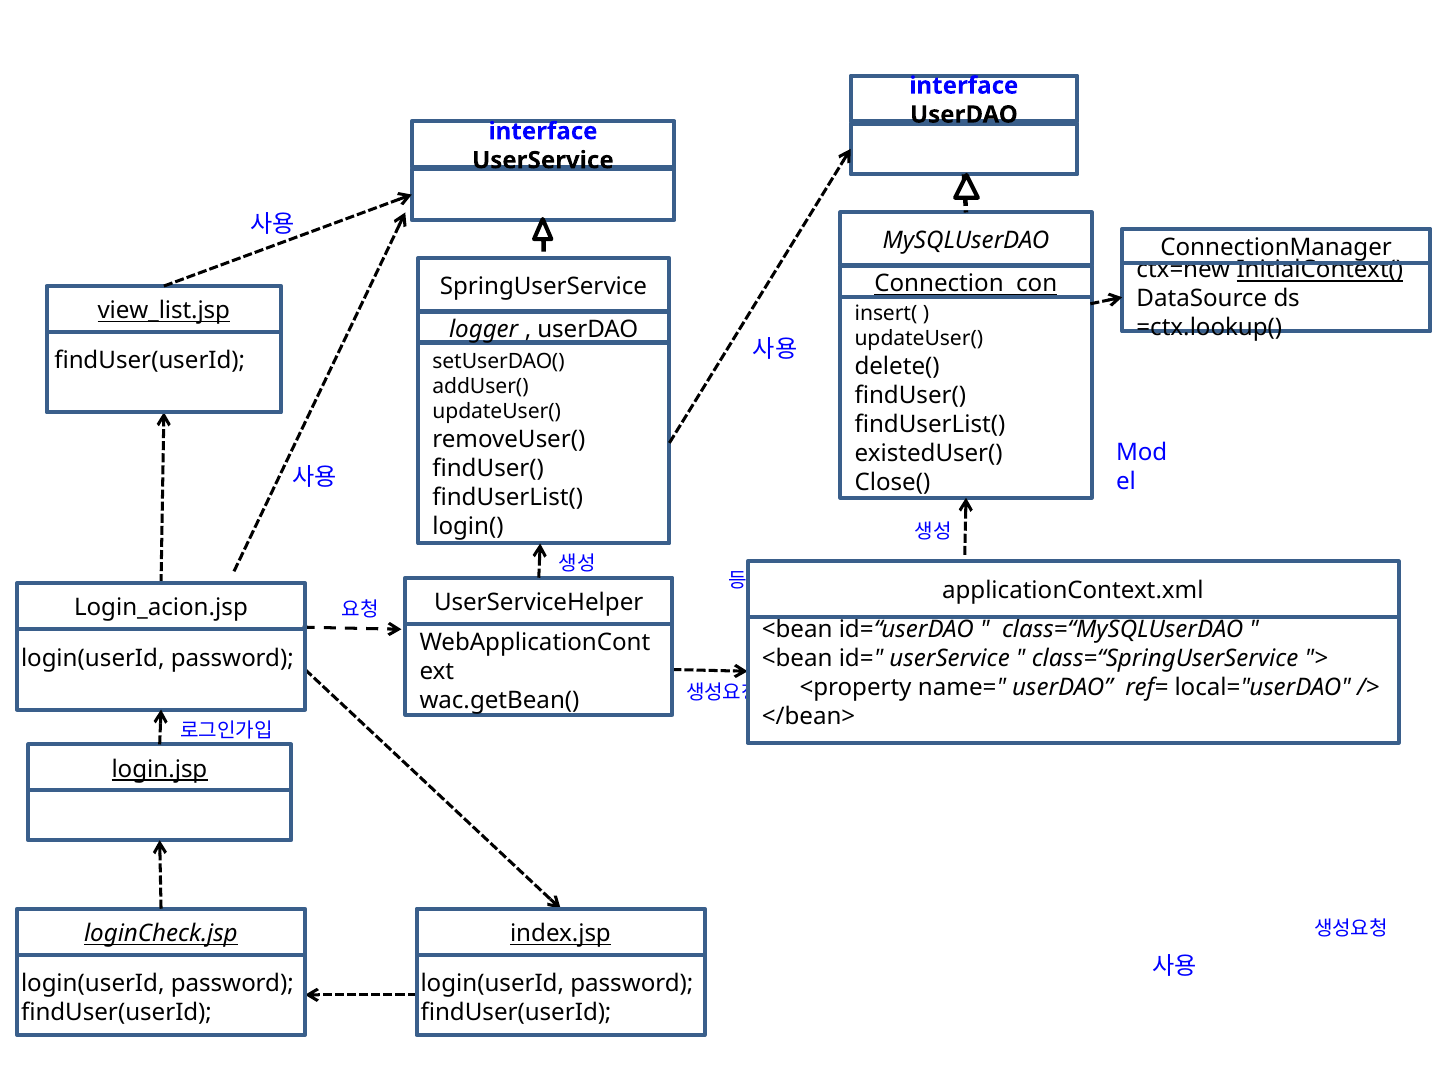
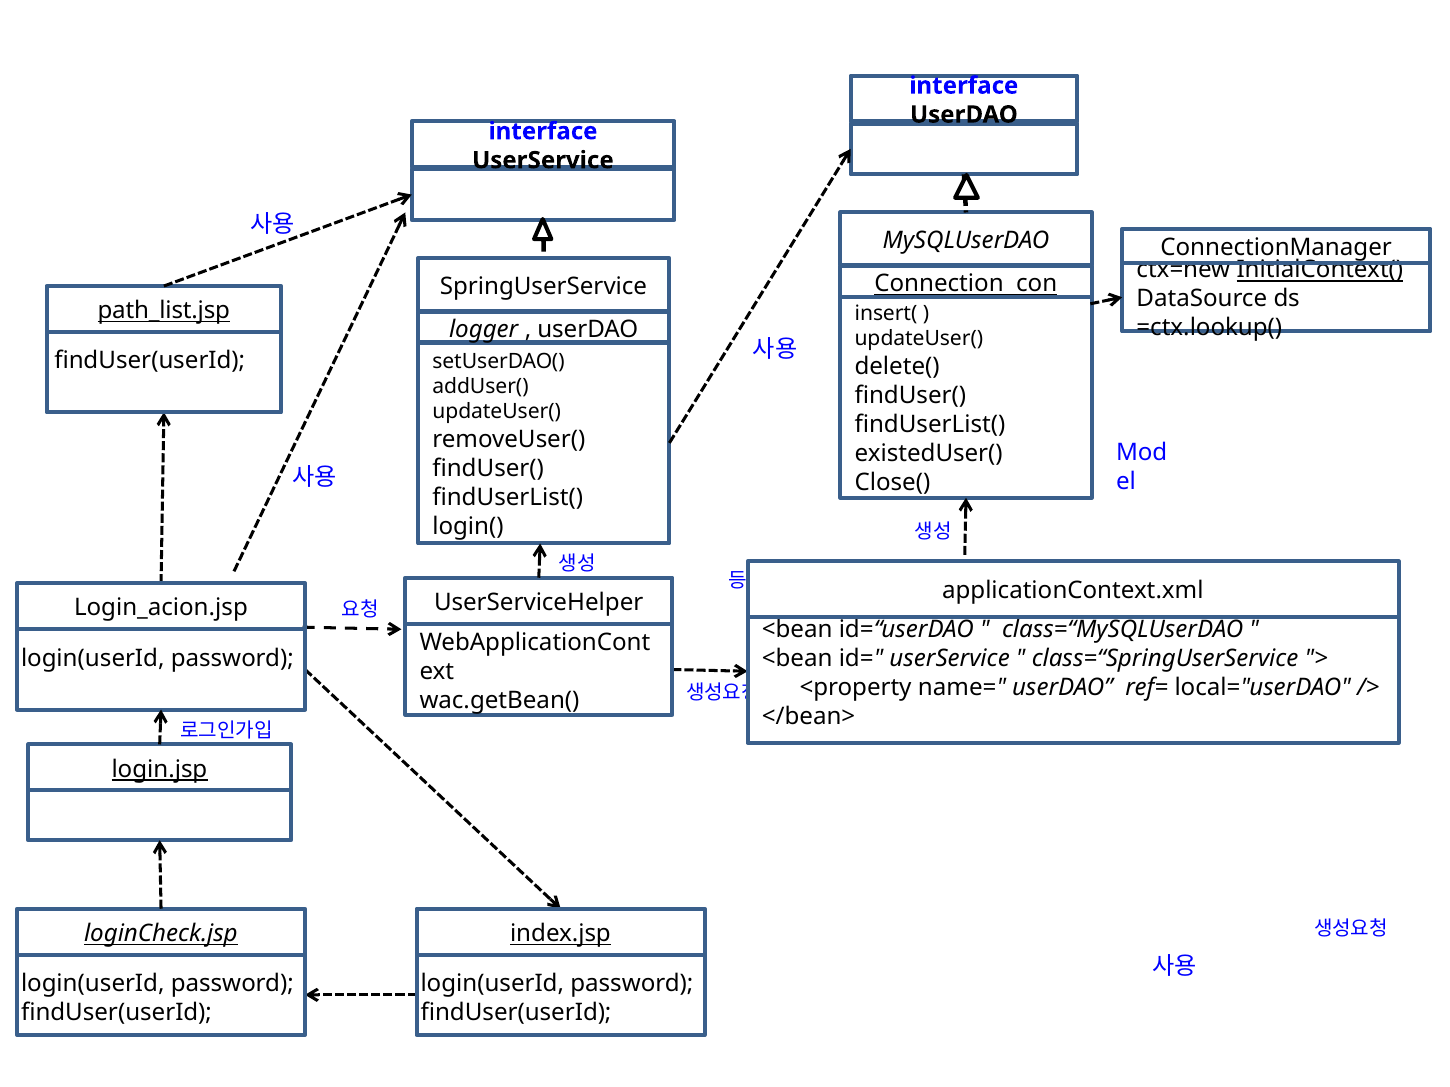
view_list.jsp: view_list.jsp -> path_list.jsp (164, 311)
